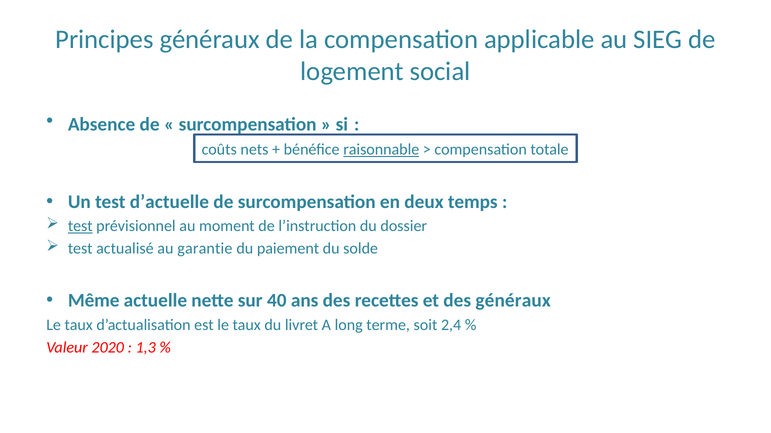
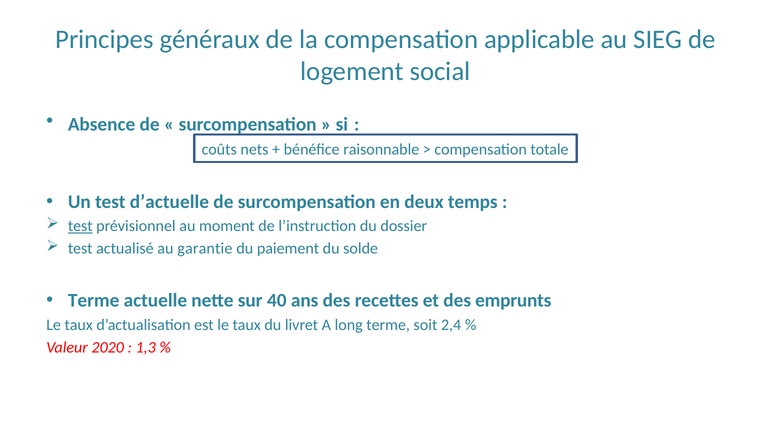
raisonnable underline: present -> none (381, 150)
Même: Même -> Terme (94, 301)
des généraux: généraux -> emprunts (513, 301)
